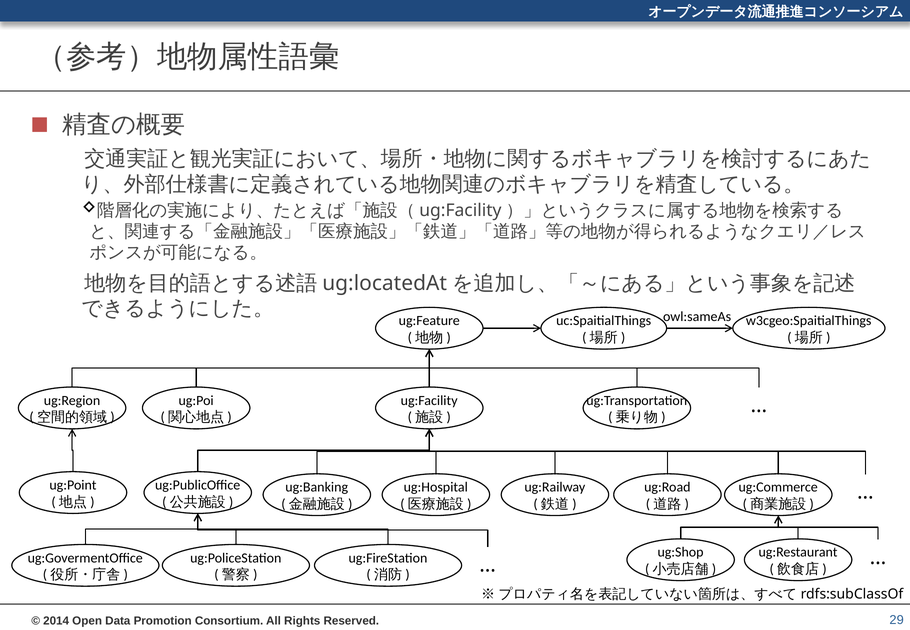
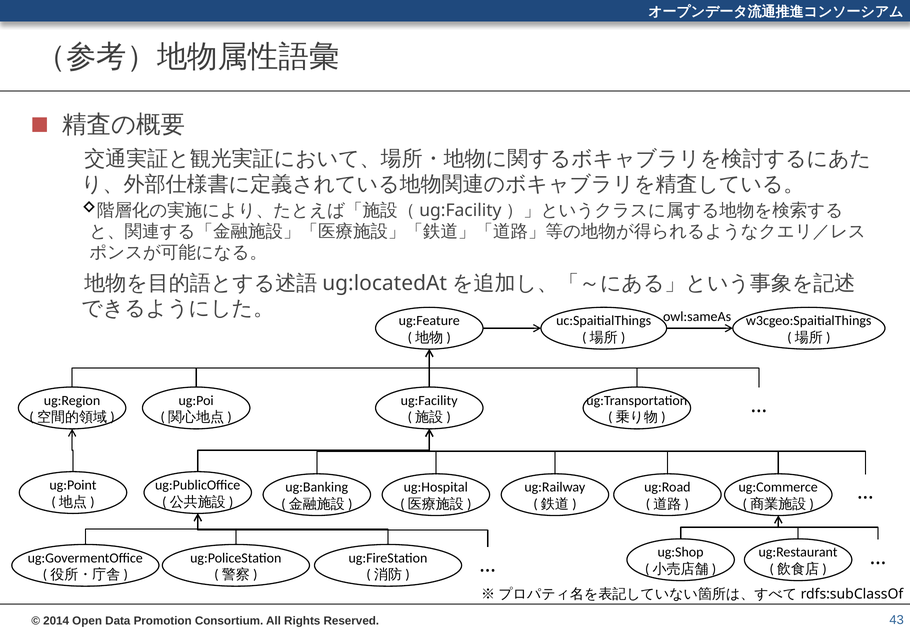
29: 29 -> 43 (897, 620)
